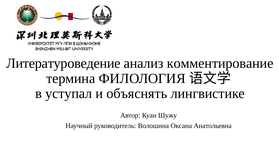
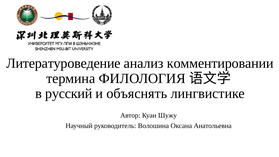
комментирование: комментирование -> комментировании (220, 63)
уступал: уступал -> русский (69, 93)
